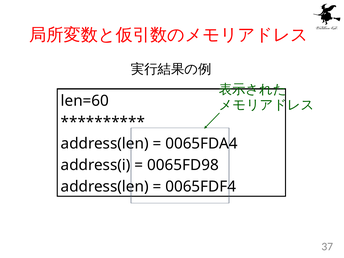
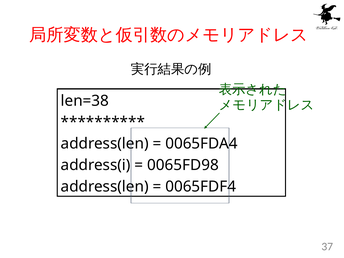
len=60: len=60 -> len=38 (85, 101)
